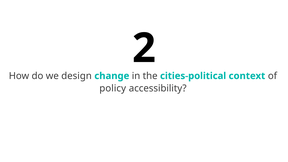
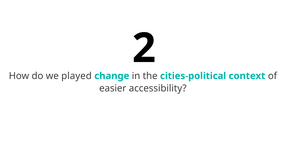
design: design -> played (76, 76)
policy: policy -> easier (113, 88)
